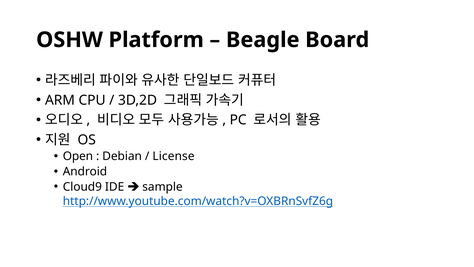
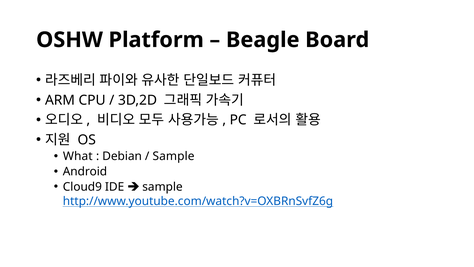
Open: Open -> What (78, 156)
License: License -> Sample (174, 156)
